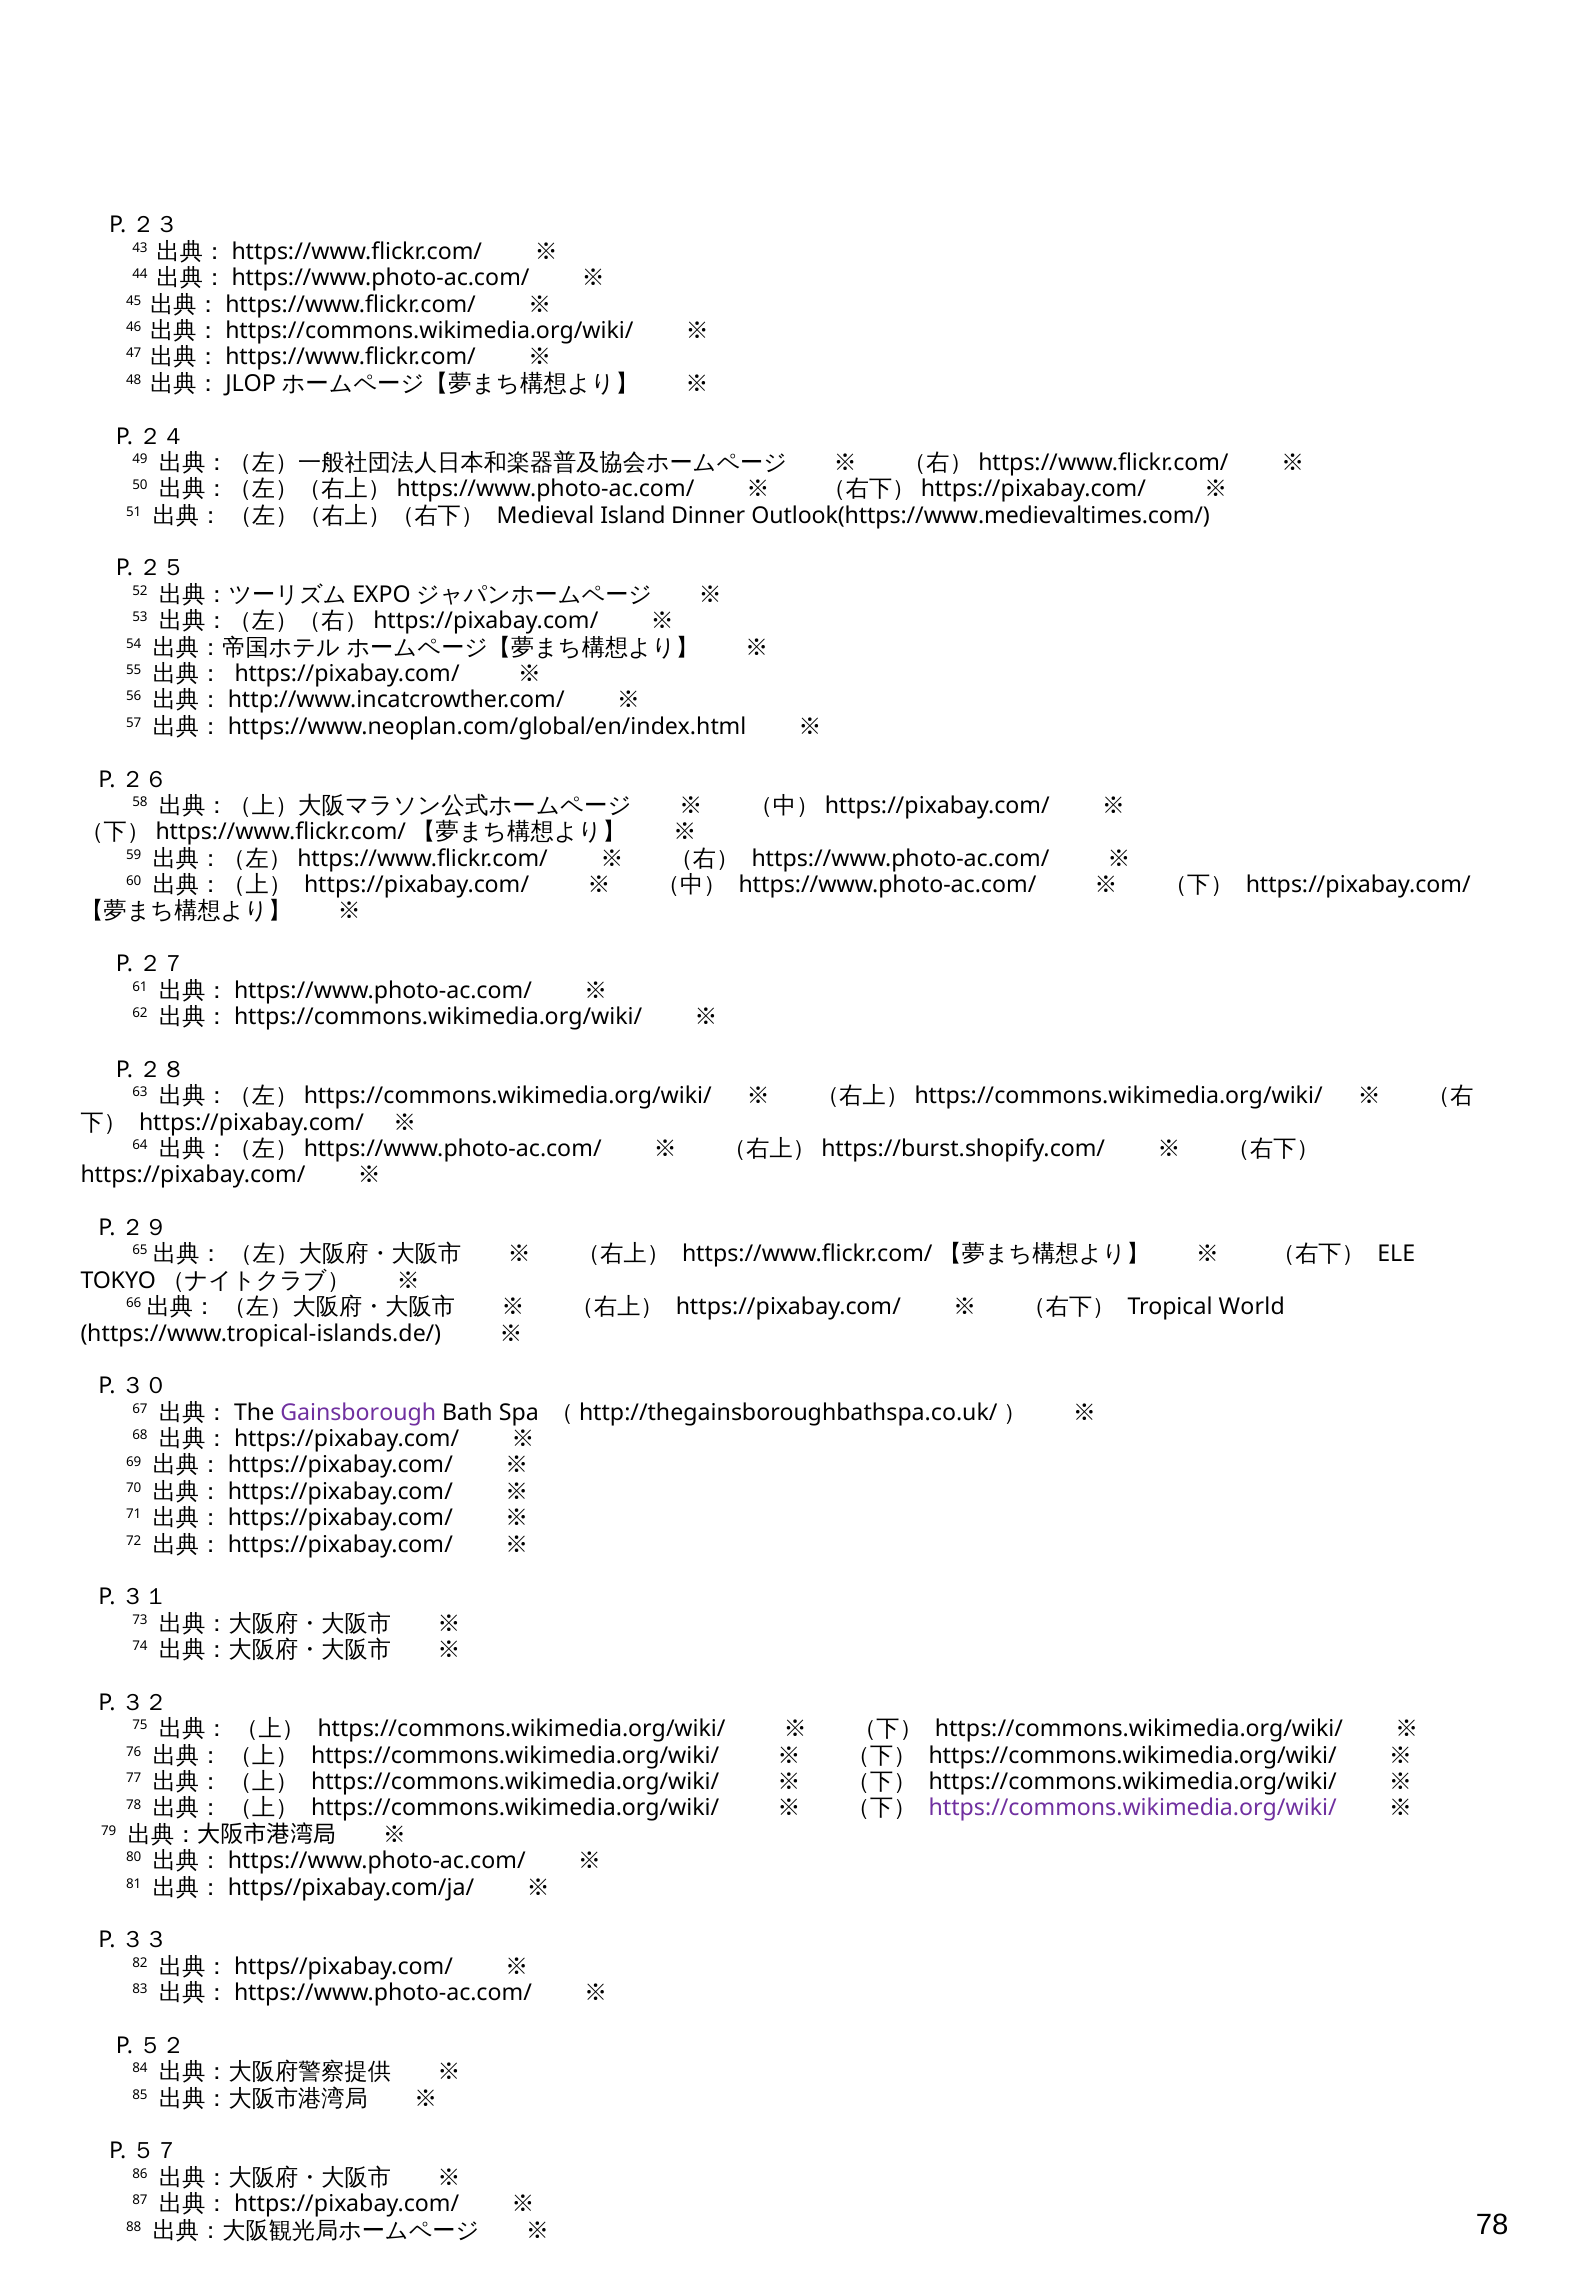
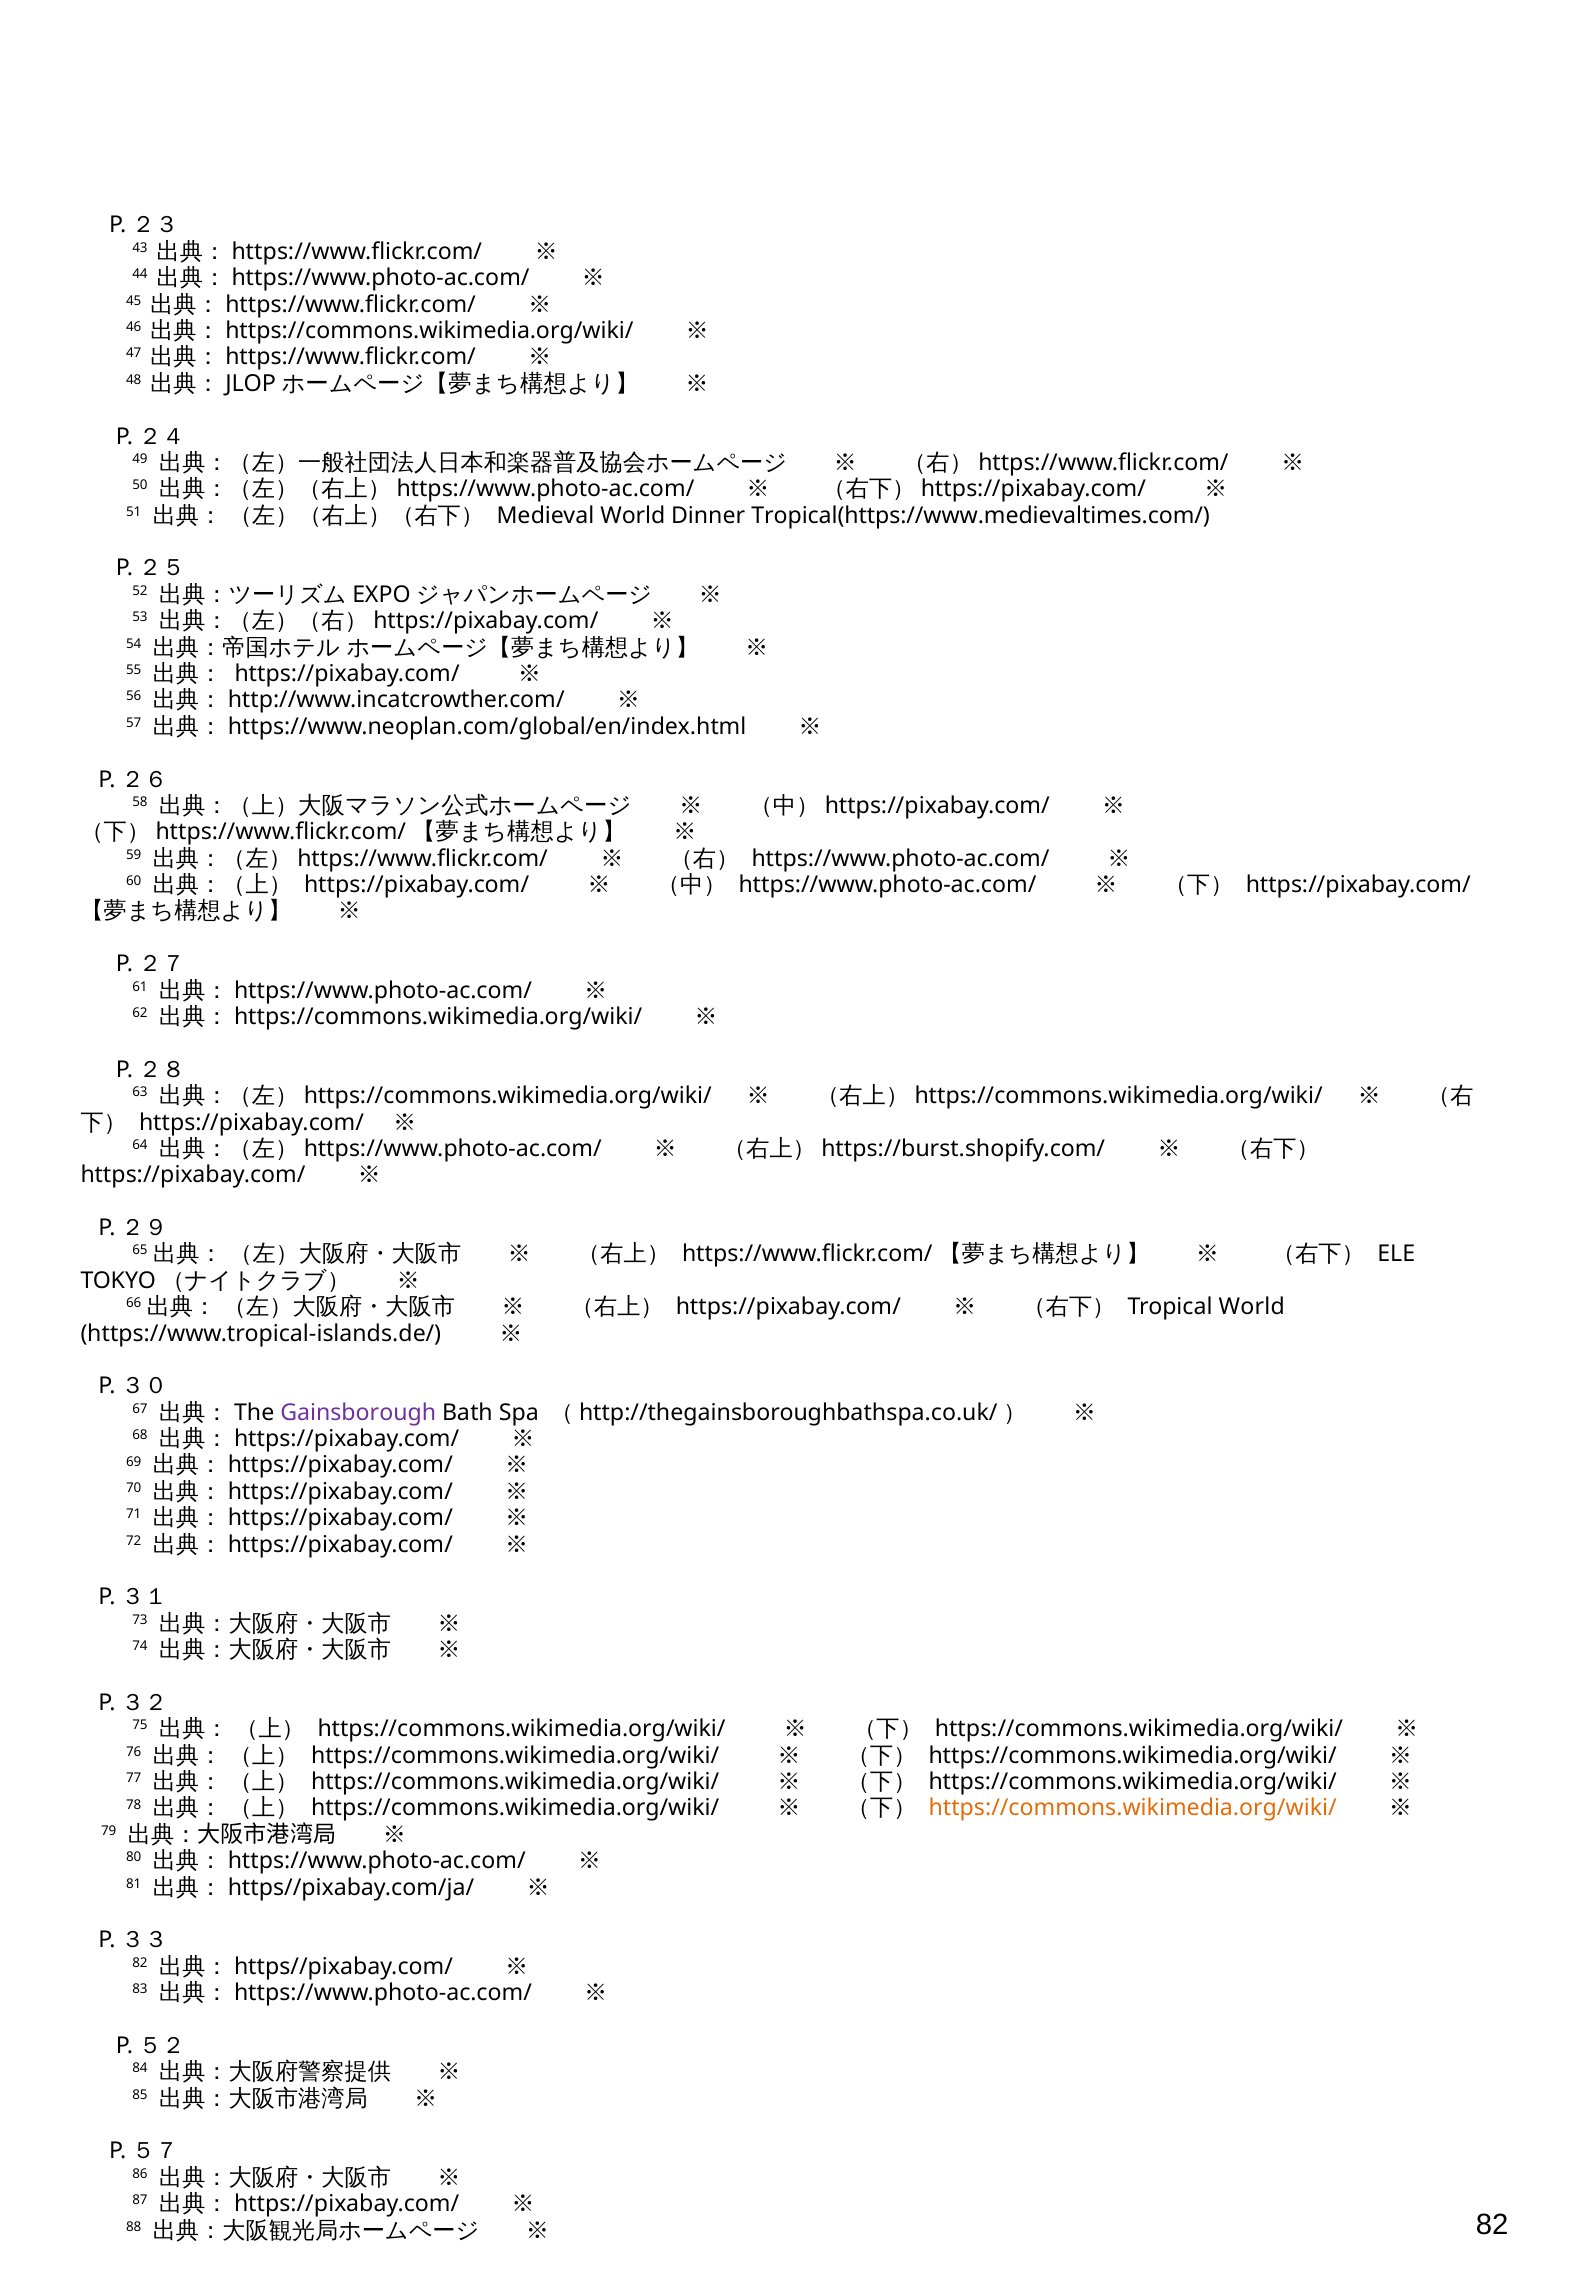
Medieval Island: Island -> World (633, 516)
Outlook(https://www.medievaltimes.com/: Outlook(https://www.medievaltimes.com/ -> Tropical(https://www.medievaltimes.com/ (981, 516)
https://commons.wikimedia.org/wiki/ colour: purple -> orange (1133, 1809)
78: 78 -> 82 (1492, 2225)
